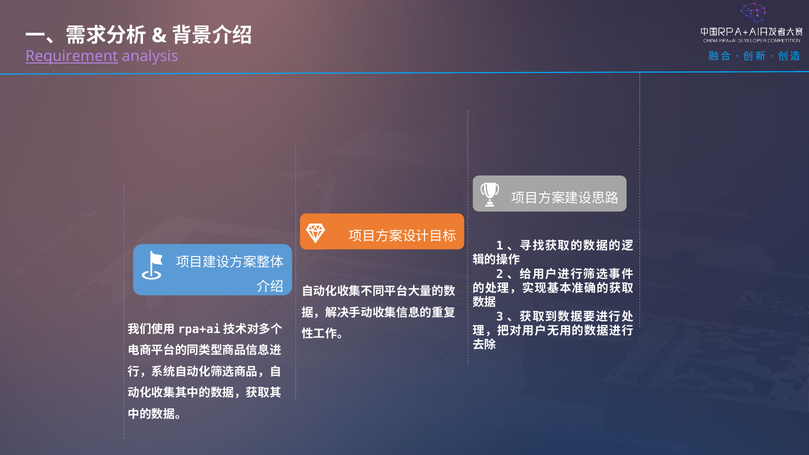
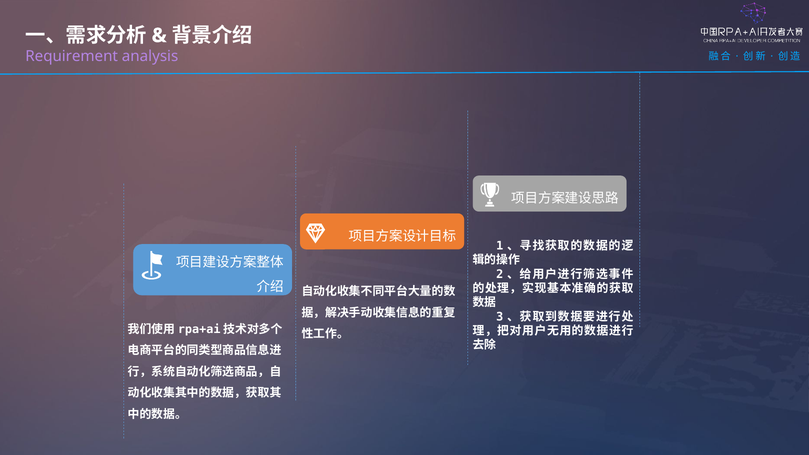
Requirement underline: present -> none (72, 56)
